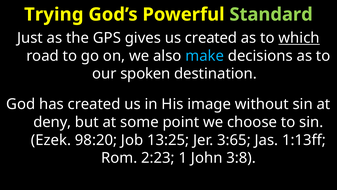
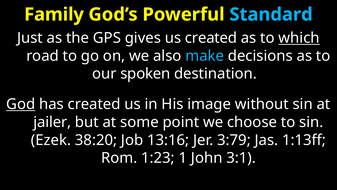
Trying: Trying -> Family (54, 14)
Standard colour: light green -> light blue (271, 14)
God underline: none -> present (21, 104)
deny: deny -> jailer (52, 122)
98:20: 98:20 -> 38:20 (96, 140)
13:25: 13:25 -> 13:16 (168, 140)
3:65: 3:65 -> 3:79 (234, 140)
2:23: 2:23 -> 1:23 (158, 158)
3:8: 3:8 -> 3:1 (241, 158)
